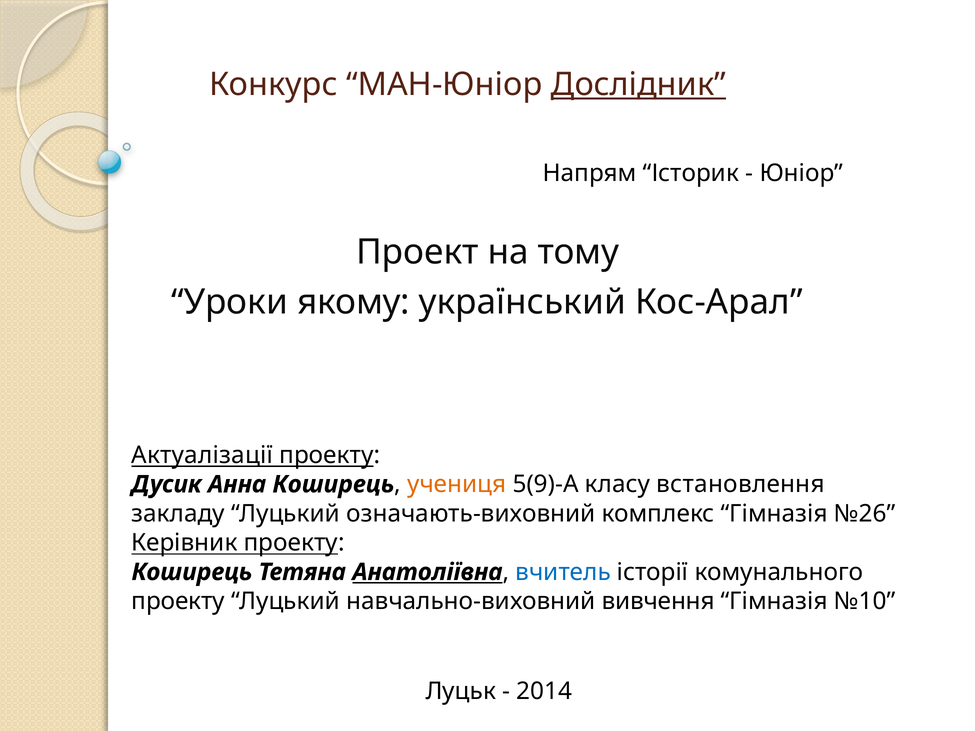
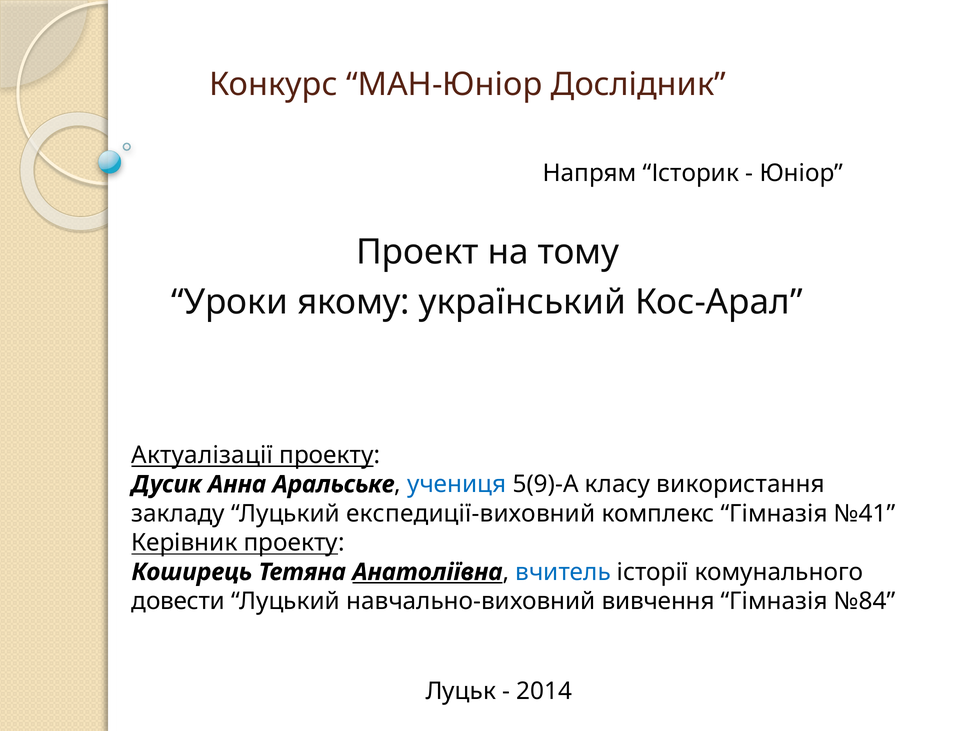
Дослідник underline: present -> none (638, 85)
Анна Коширець: Коширець -> Аральське (333, 485)
учениця colour: orange -> blue (457, 485)
встановлення: встановлення -> використання (741, 485)
означають-виховний: означають-виховний -> експедиції-виховний (471, 514)
№26: №26 -> №41 (865, 514)
проекту: проекту -> довести (178, 602)
№10: №10 -> №84 (865, 602)
